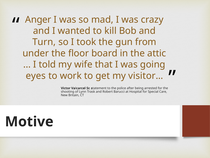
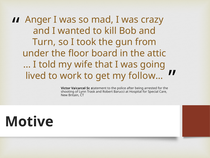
eyes: eyes -> lived (36, 76)
visitor…: visitor… -> follow… (146, 76)
